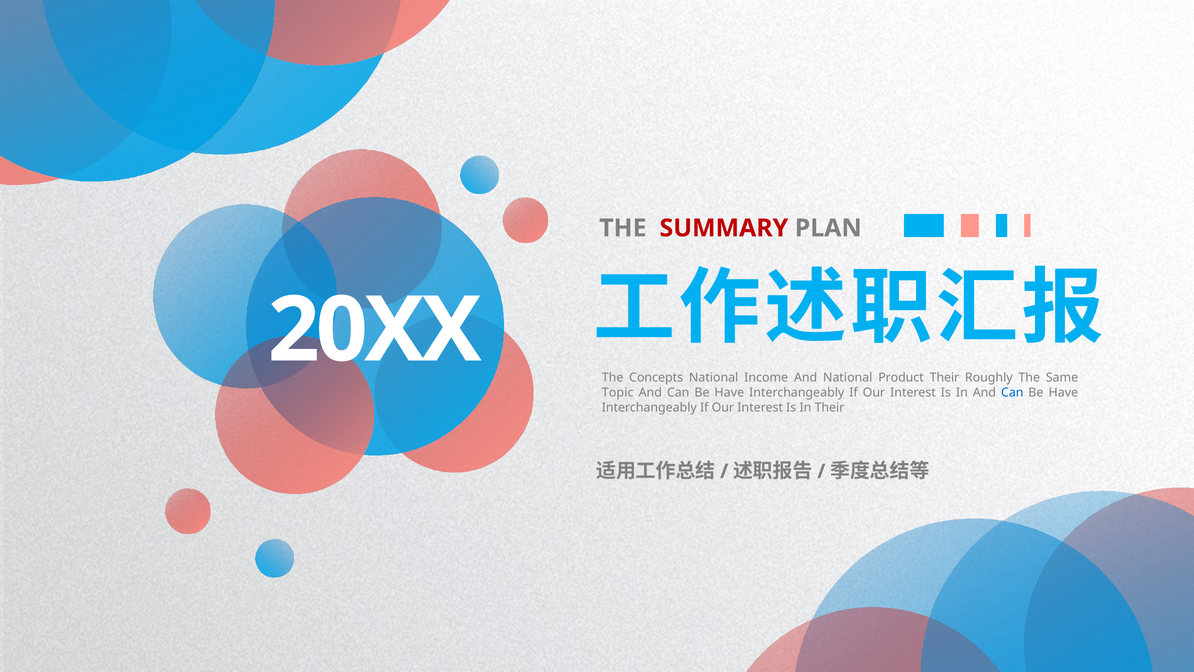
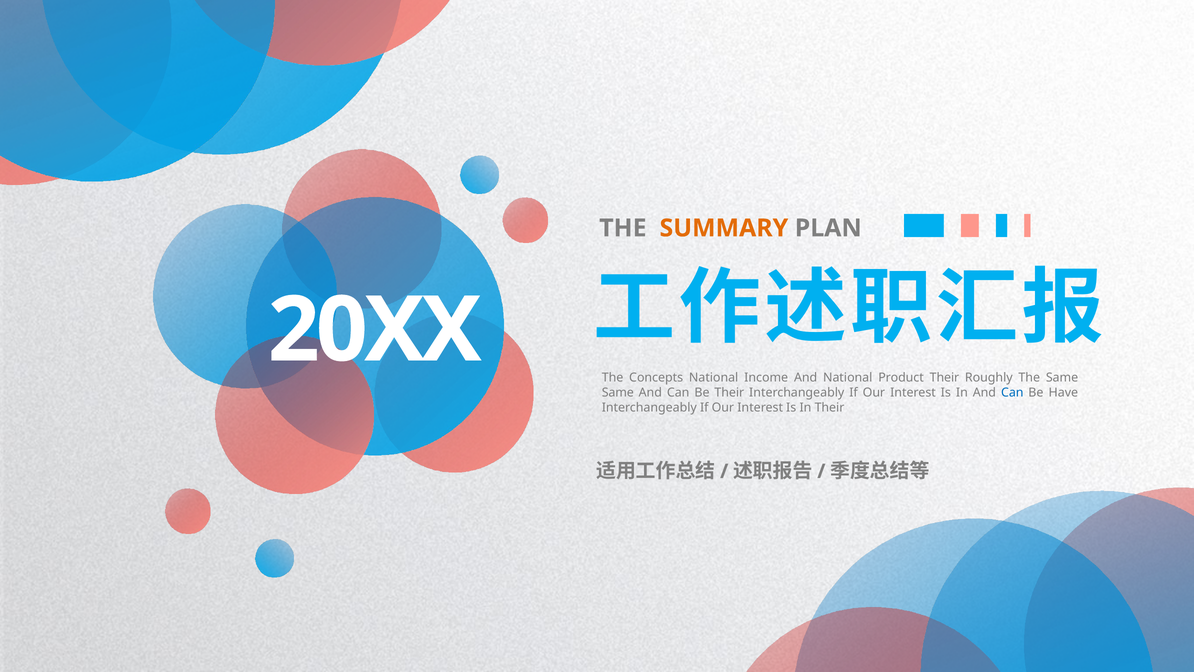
SUMMARY colour: red -> orange (724, 228)
Topic: Topic -> Same (618, 393)
Have: Have -> Their (729, 393)
